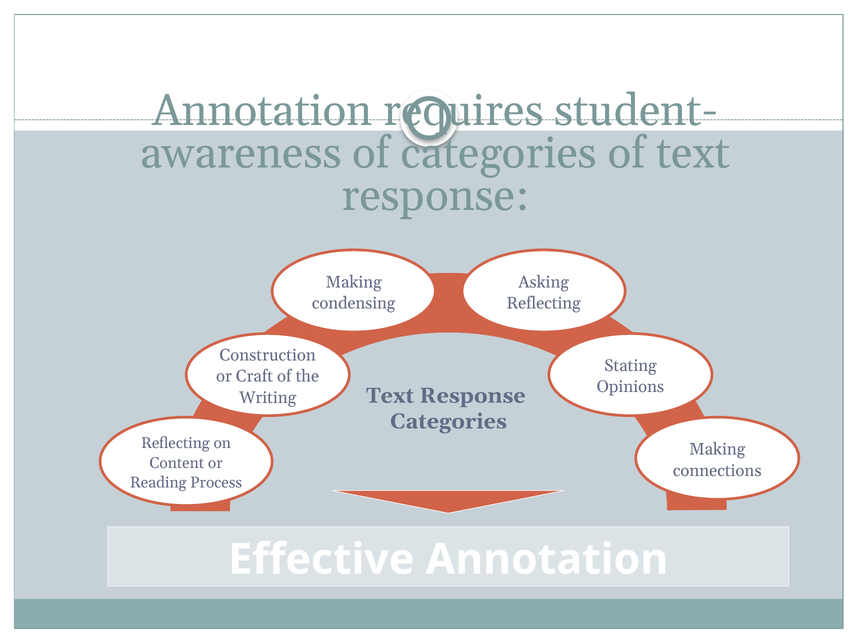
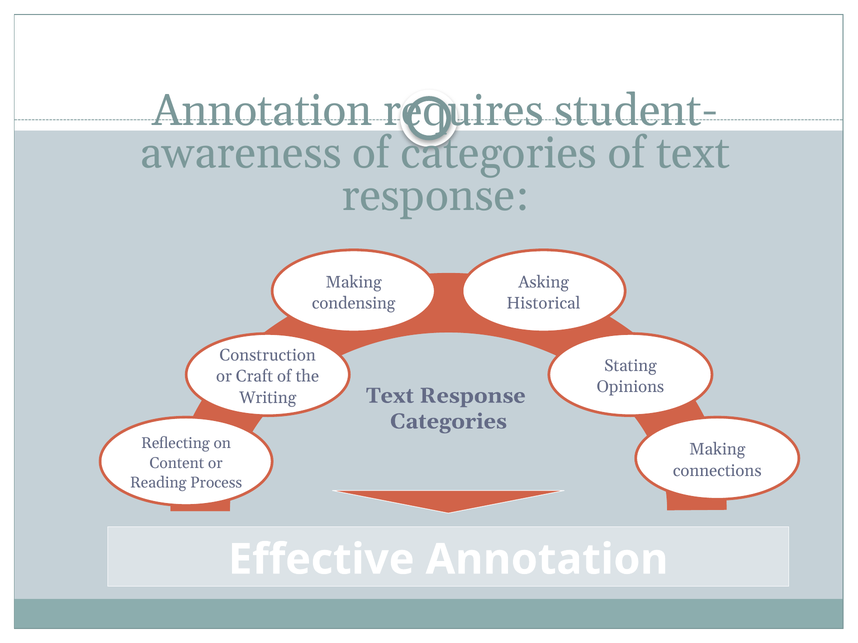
Reflecting: Reflecting -> Historical (544, 304)
